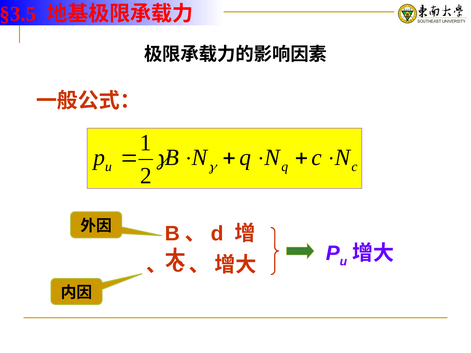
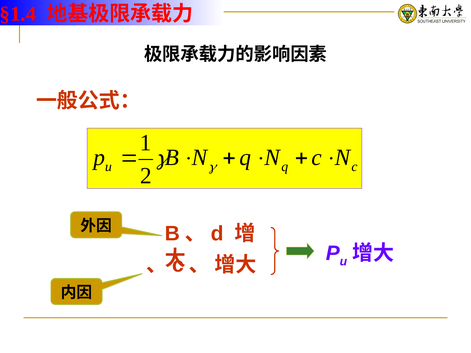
§3.5: §3.5 -> §1.4 (18, 14)
